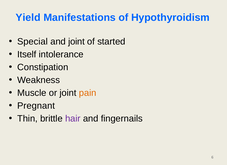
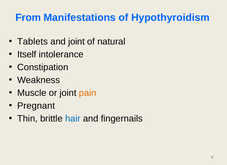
Yield: Yield -> From (28, 18)
Special: Special -> Tablets (33, 42)
started: started -> natural (111, 42)
hair colour: purple -> blue (73, 119)
